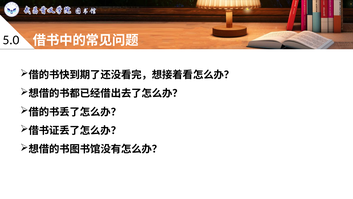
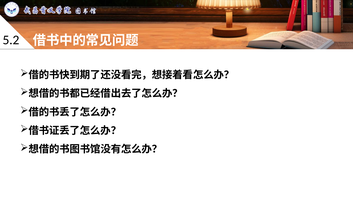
5.0: 5.0 -> 5.2 (11, 40)
